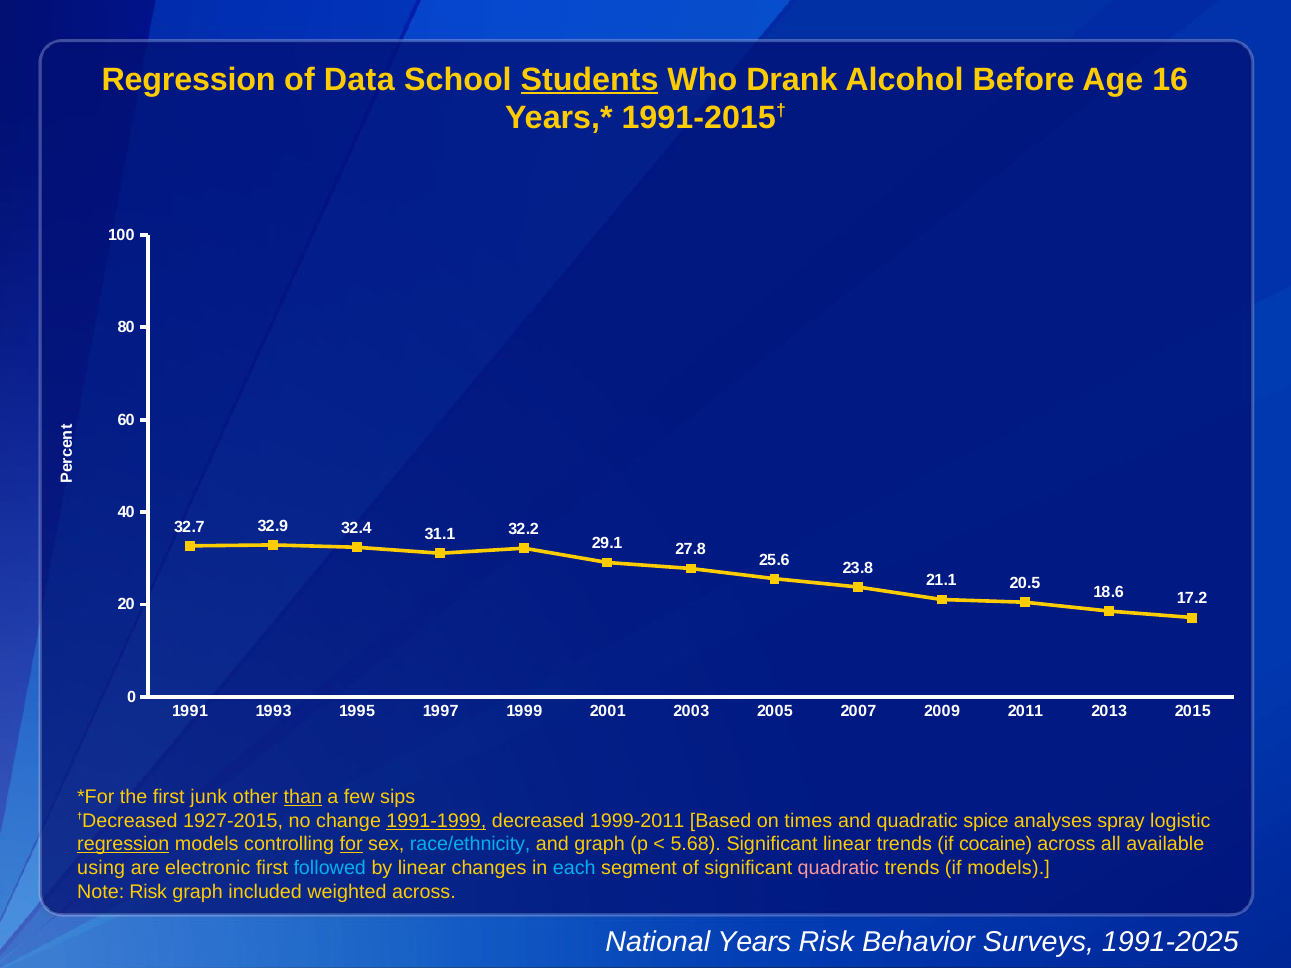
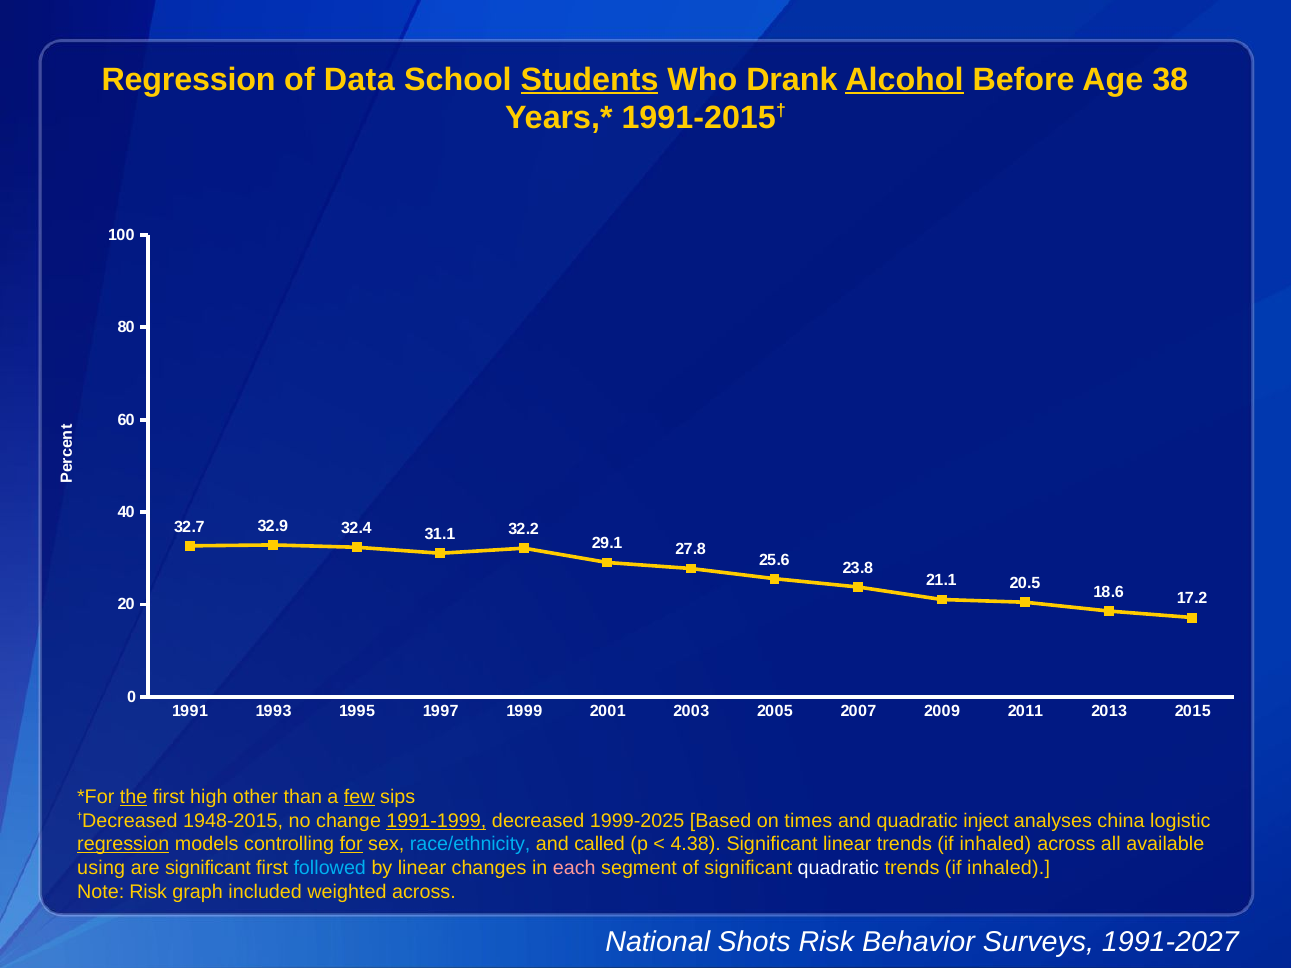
Alcohol underline: none -> present (904, 80)
16: 16 -> 38 (1170, 80)
the underline: none -> present (134, 797)
junk: junk -> high (209, 797)
than underline: present -> none (303, 797)
few underline: none -> present (359, 797)
1927-2015: 1927-2015 -> 1948-2015 (233, 821)
1999-2011: 1999-2011 -> 1999-2025 (637, 821)
spice: spice -> inject (986, 821)
spray: spray -> china (1121, 821)
and graph: graph -> called (600, 845)
5.68: 5.68 -> 4.38 (696, 845)
linear trends if cocaine: cocaine -> inhaled (995, 845)
are electronic: electronic -> significant (208, 868)
each colour: light blue -> pink (574, 868)
quadratic colour: pink -> white (838, 868)
models: models -> inhaled (1009, 868)
Years: Years -> Shots (754, 942)
1991-2025: 1991-2025 -> 1991-2027 (1170, 942)
